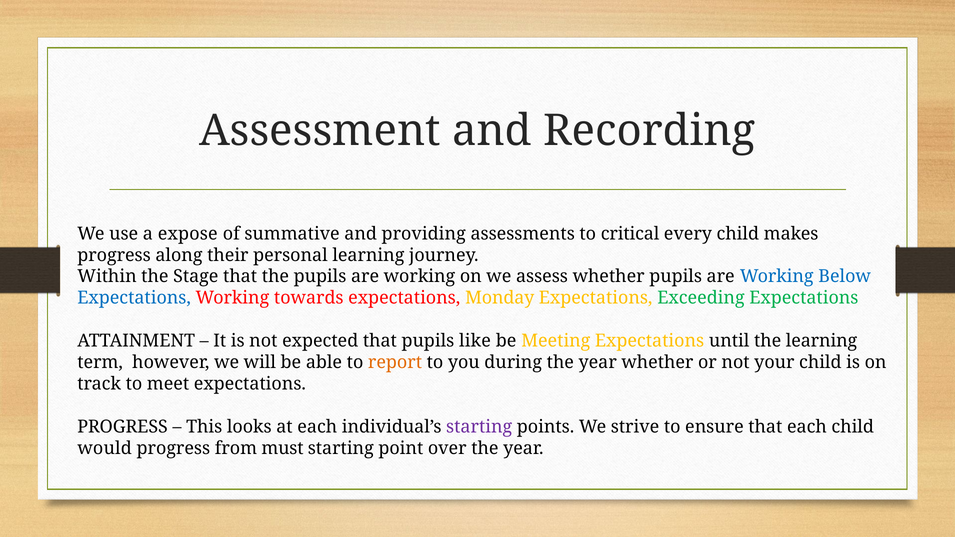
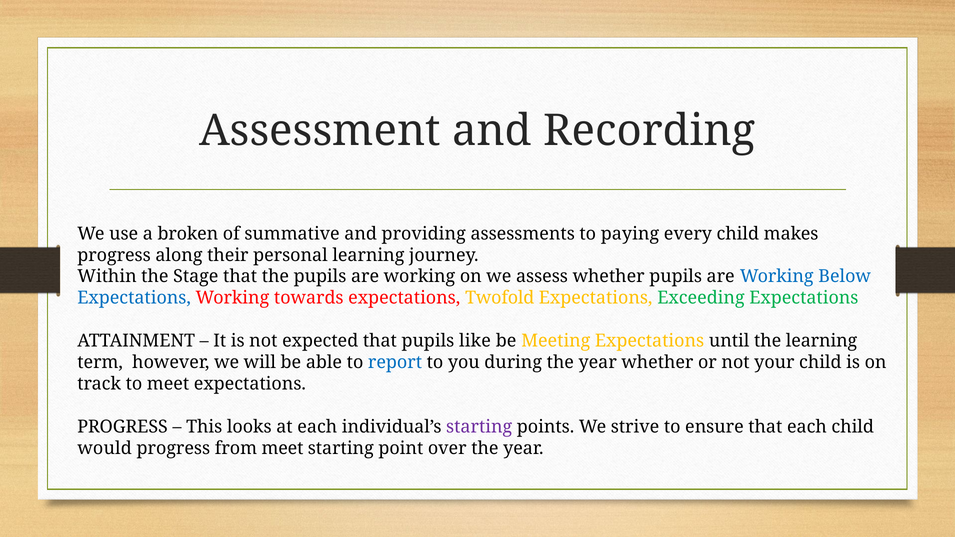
expose: expose -> broken (188, 234)
critical: critical -> paying (630, 234)
Monday: Monday -> Twofold (500, 298)
report colour: orange -> blue (395, 363)
from must: must -> meet (283, 449)
